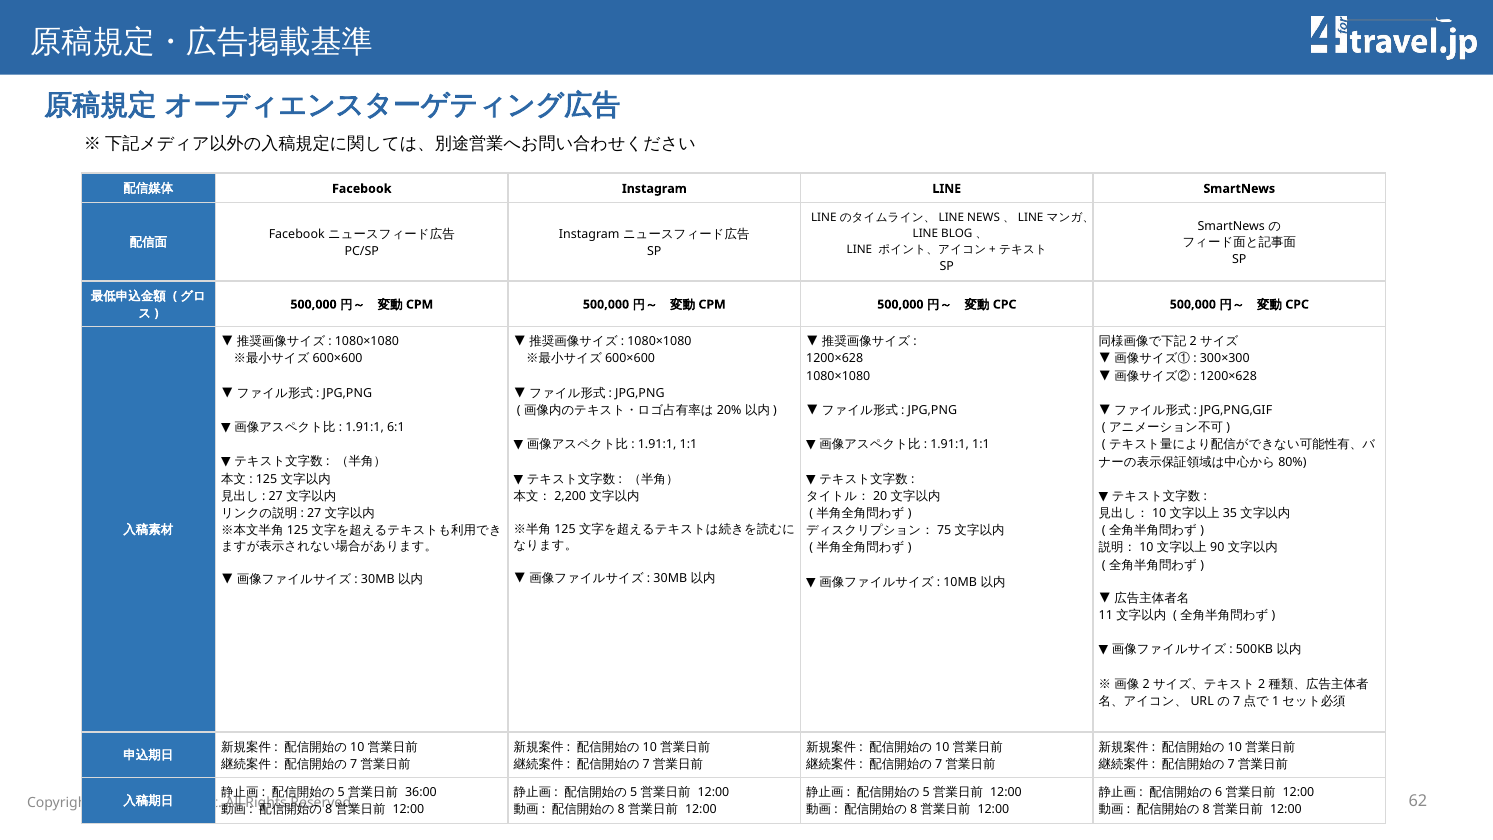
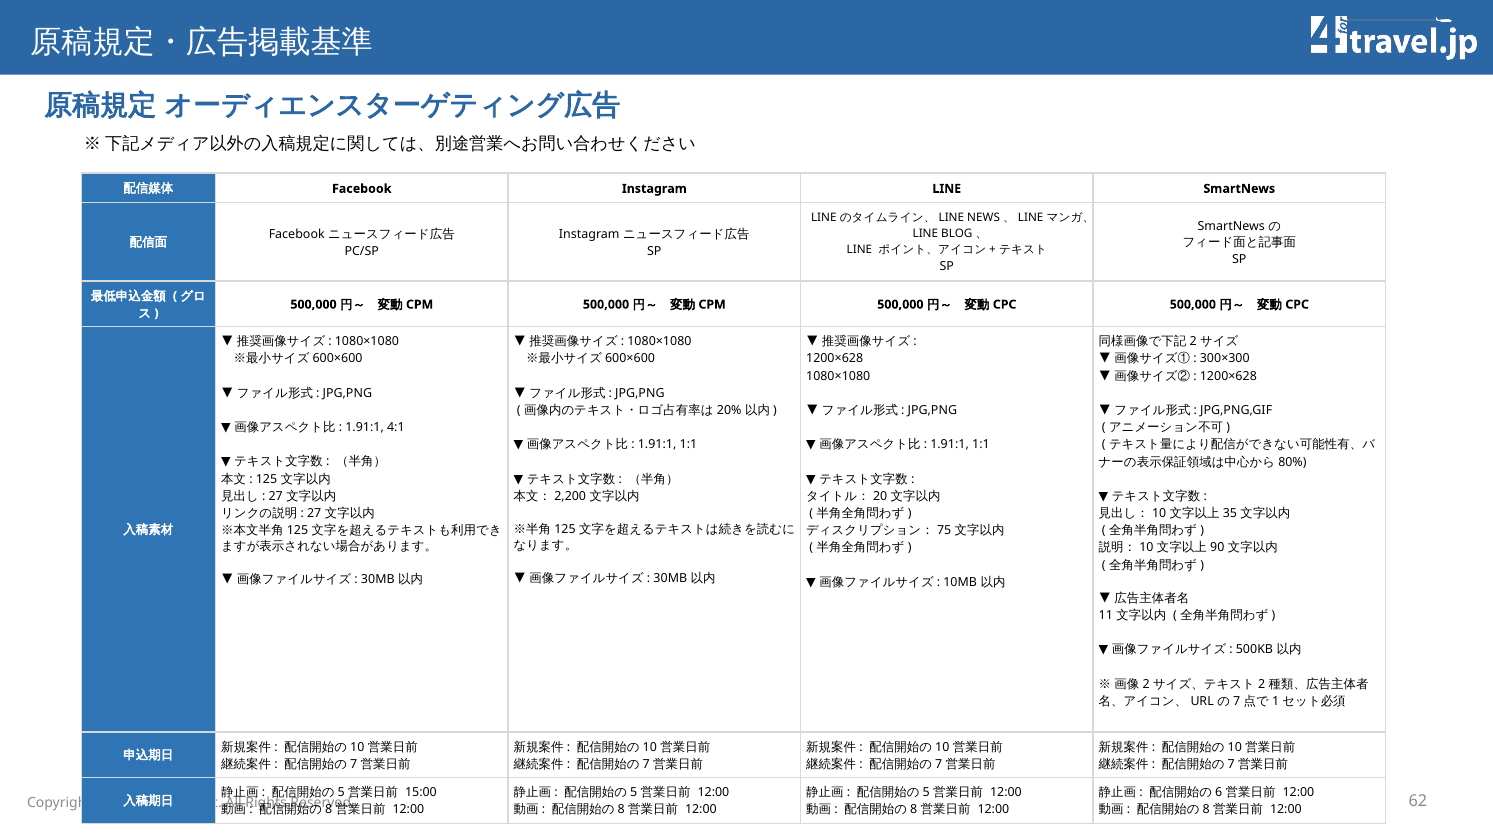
6:1: 6:1 -> 4:1 (396, 427)
36:00: 36:00 -> 15:00 (421, 792)
